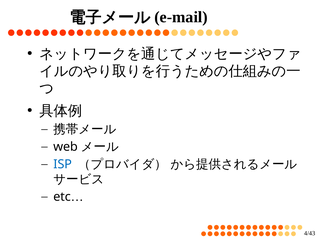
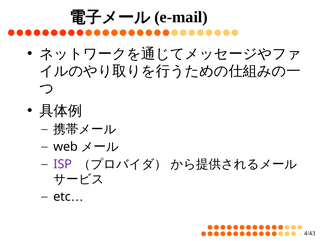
ISP colour: blue -> purple (63, 164)
